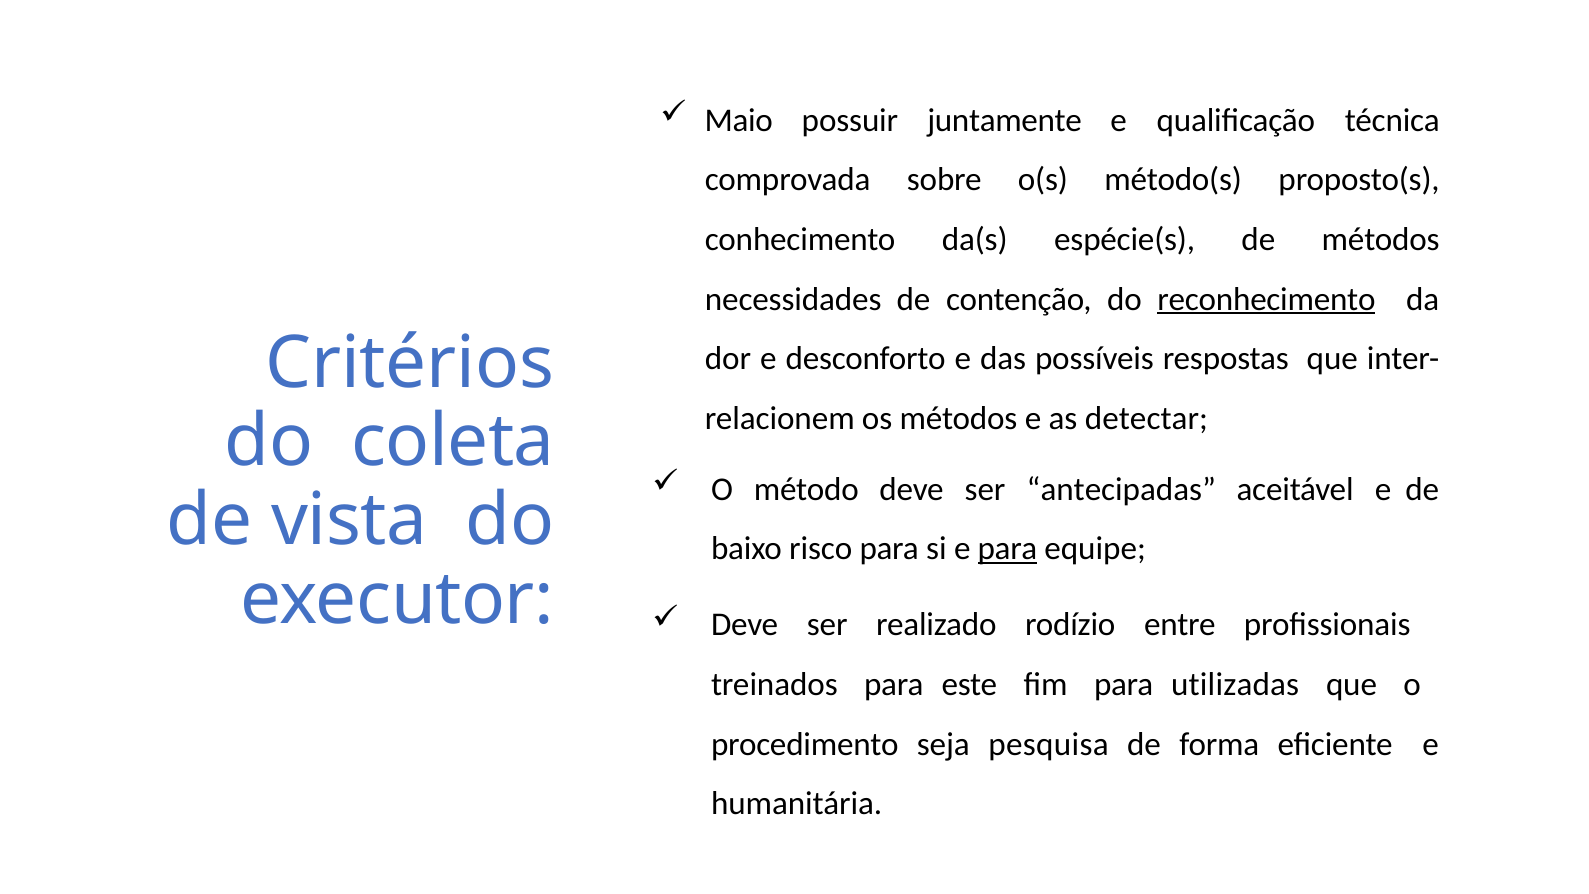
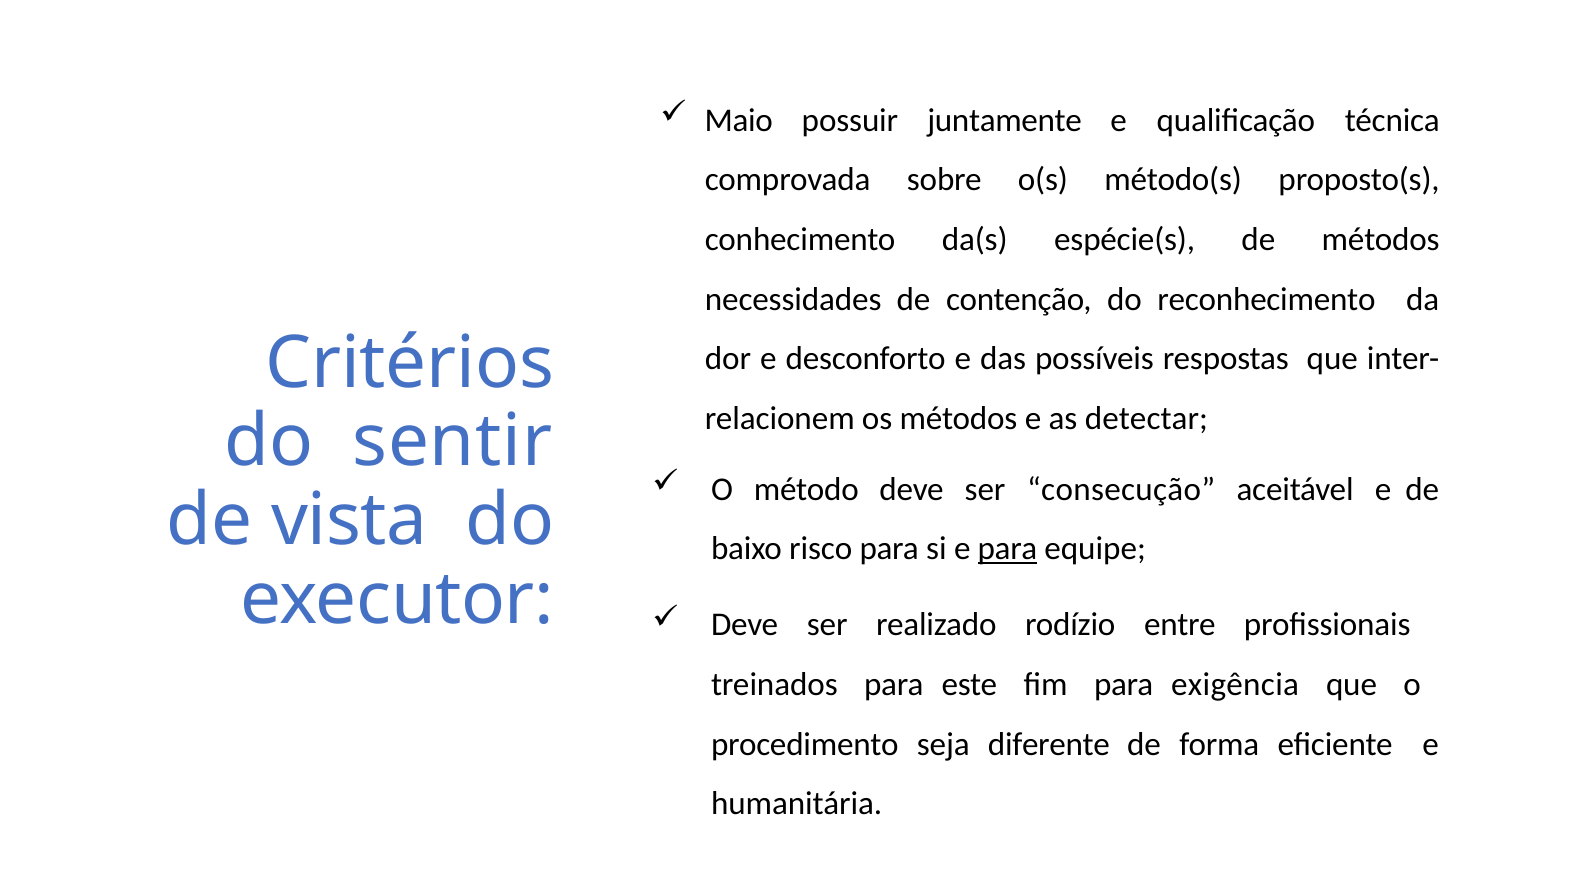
reconhecimento underline: present -> none (1266, 299)
coleta: coleta -> sentir (452, 442)
antecipadas: antecipadas -> consecução (1121, 489)
utilizadas: utilizadas -> exigência (1235, 684)
pesquisa: pesquisa -> diferente (1049, 744)
